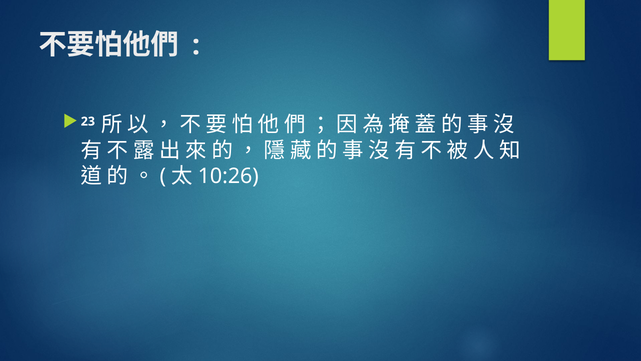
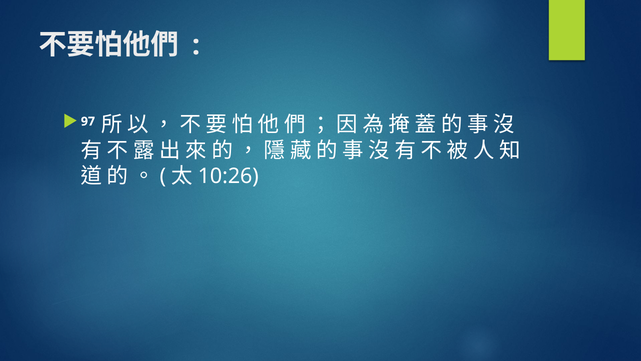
23: 23 -> 97 (88, 121)
